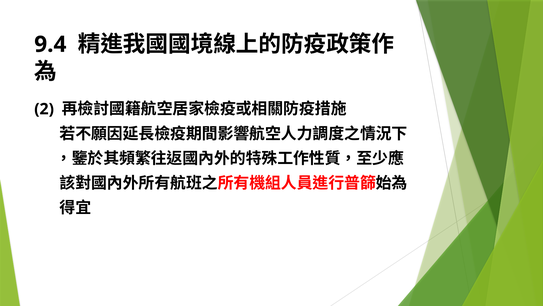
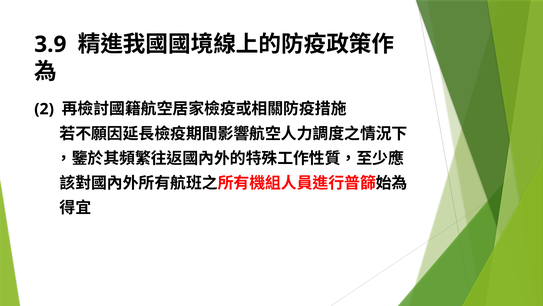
9.4: 9.4 -> 3.9 (50, 44)
